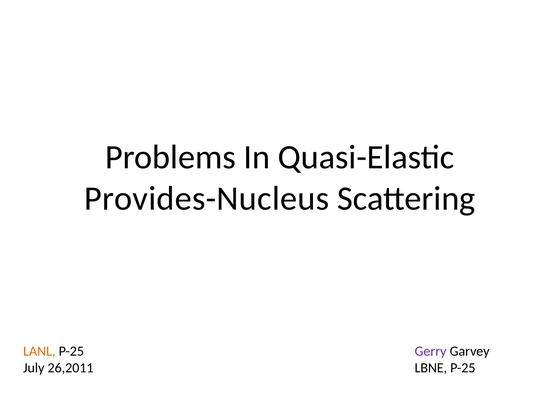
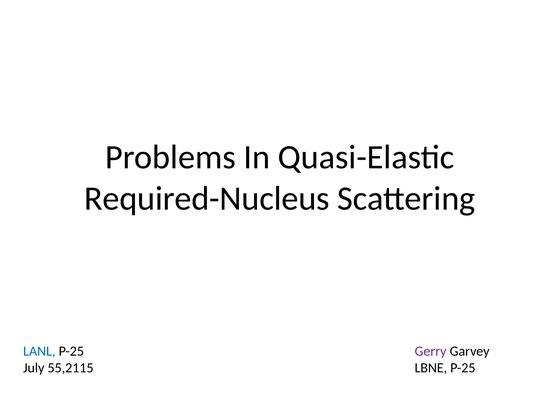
Provides-Nucleus: Provides-Nucleus -> Required-Nucleus (207, 198)
LANL colour: orange -> blue (39, 351)
26,2011: 26,2011 -> 55,2115 (71, 368)
